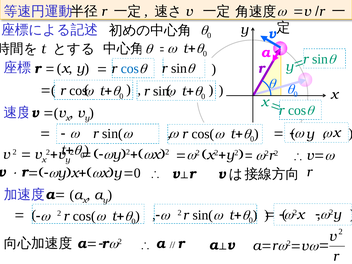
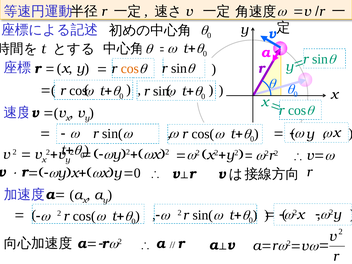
cos colour: blue -> orange (130, 69)
